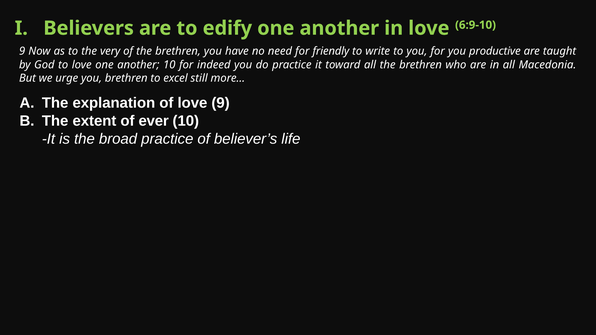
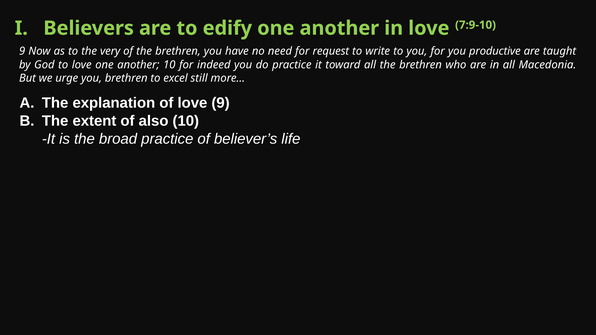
6:9-10: 6:9-10 -> 7:9-10 (476, 25)
friendly: friendly -> request (331, 51)
ever: ever -> also (154, 121)
